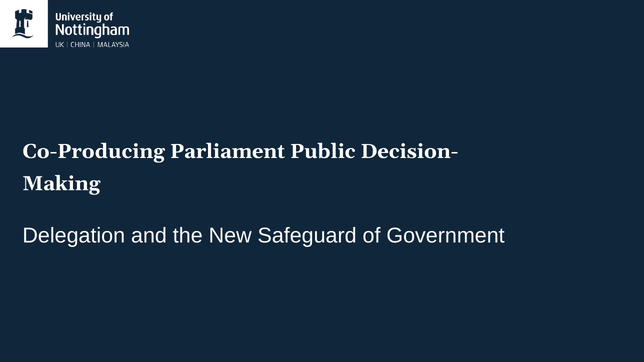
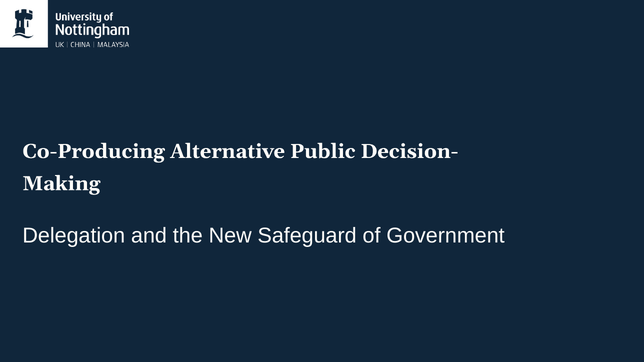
Parliament: Parliament -> Alternative (228, 151)
